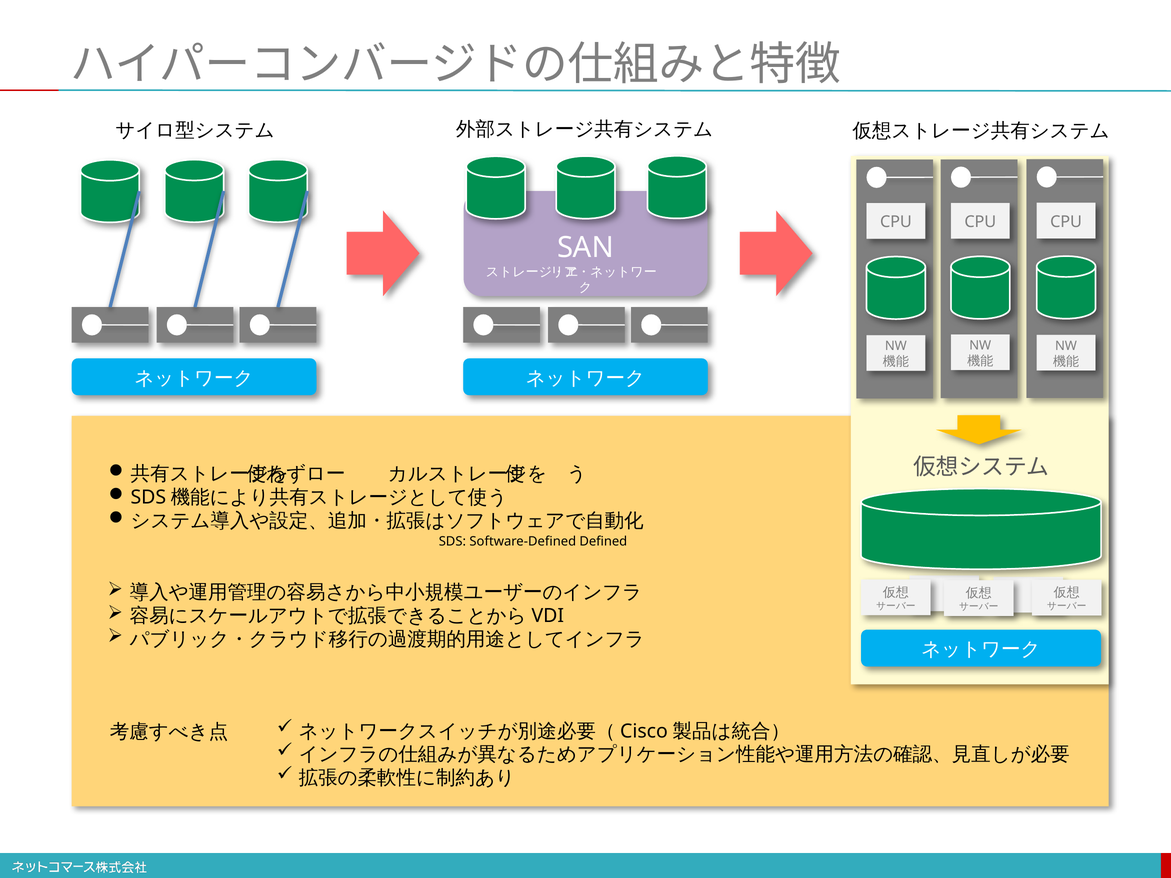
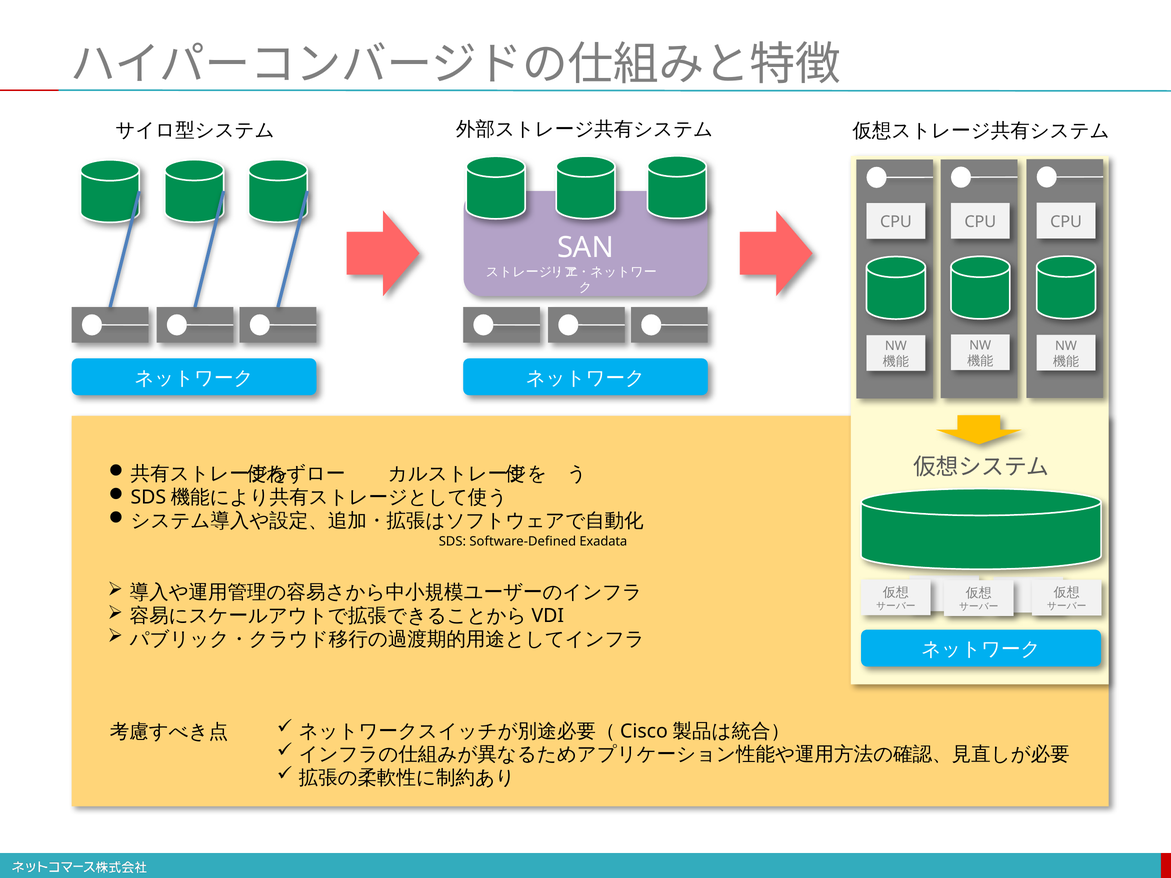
Defined: Defined -> Exadata (603, 541)
